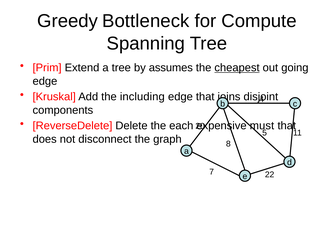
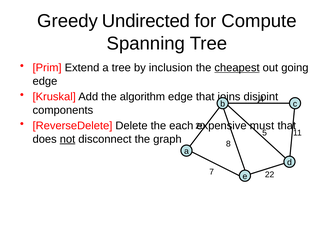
Bottleneck: Bottleneck -> Undirected (146, 21)
assumes: assumes -> inclusion (171, 68)
including: including -> algorithm (142, 97)
not underline: none -> present (68, 139)
